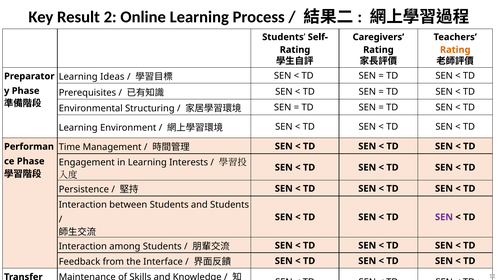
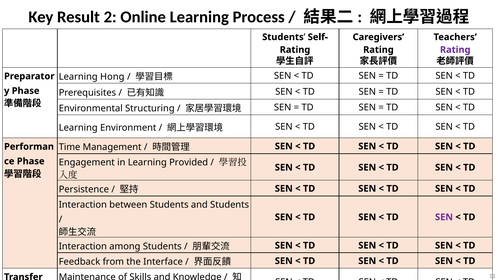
Rating colour: orange -> purple (455, 50)
Ideas: Ideas -> Hong (112, 77)
Interests: Interests -> Provided (189, 163)
